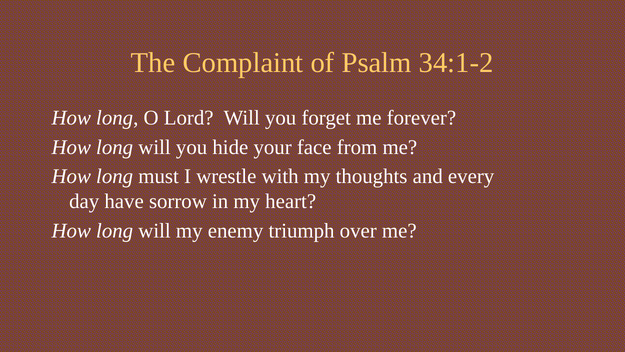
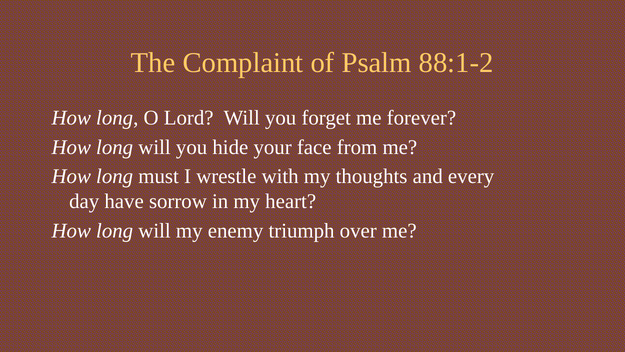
34:1-2: 34:1-2 -> 88:1-2 (456, 63)
